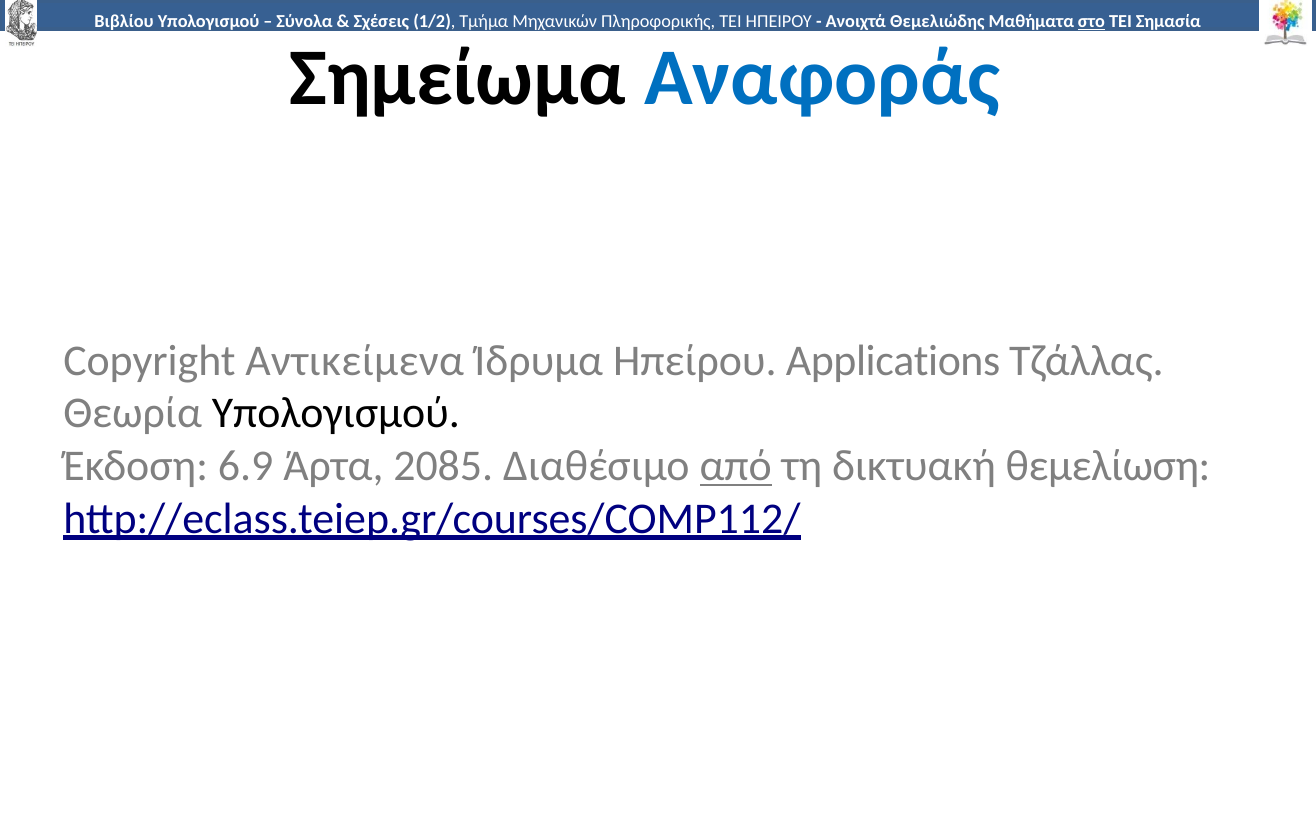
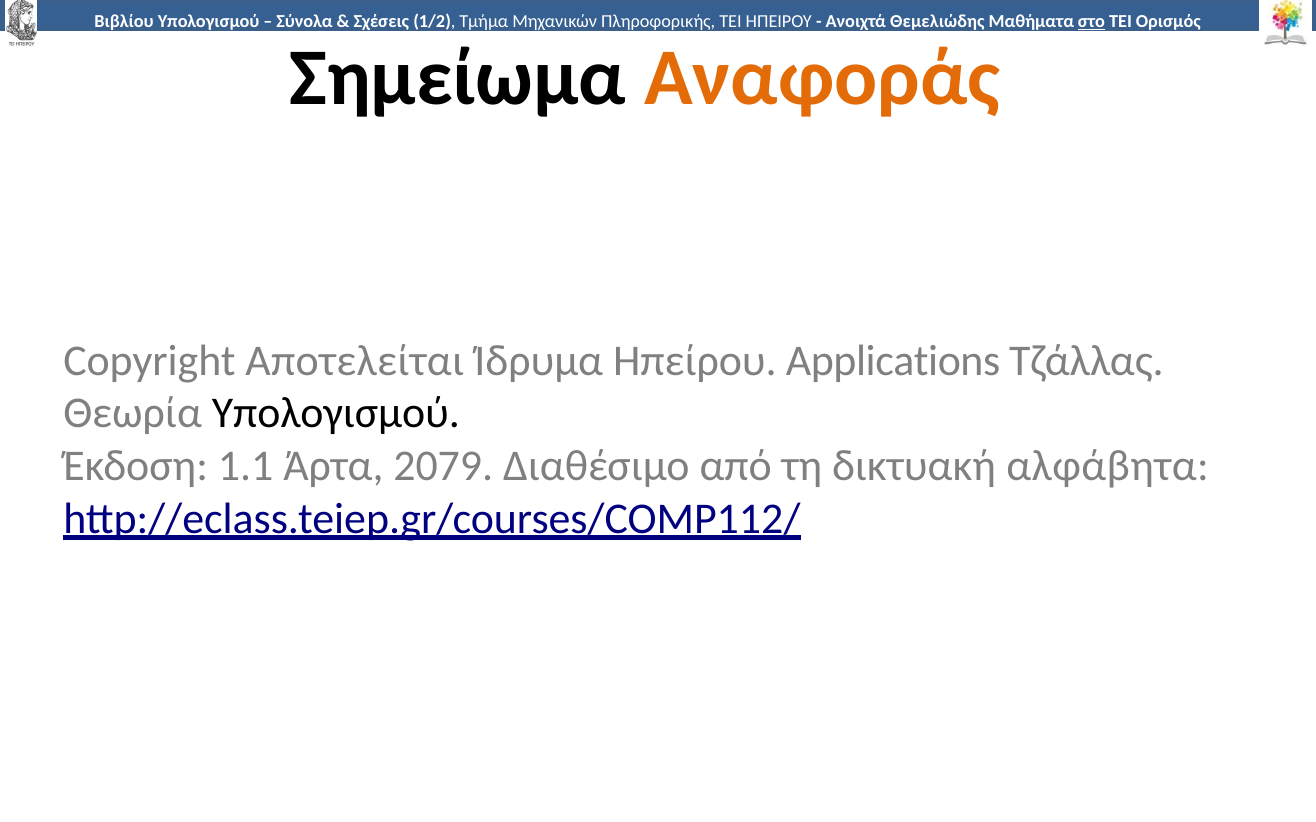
Σημασία: Σημασία -> Ορισμός (1168, 21)
Αναφοράς colour: blue -> orange (822, 78)
Αντικείμενα: Αντικείμενα -> Αποτελείται (355, 361)
6.9: 6.9 -> 1.1 (246, 466)
2085: 2085 -> 2079 (443, 466)
από underline: present -> none (736, 466)
θεμελίωση: θεμελίωση -> αλφάβητα (1108, 466)
